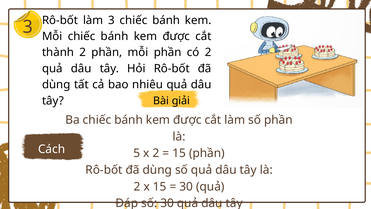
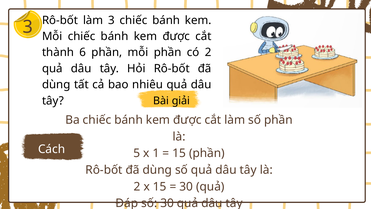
thành 2: 2 -> 6 (83, 52)
x 2: 2 -> 1 (156, 153)
